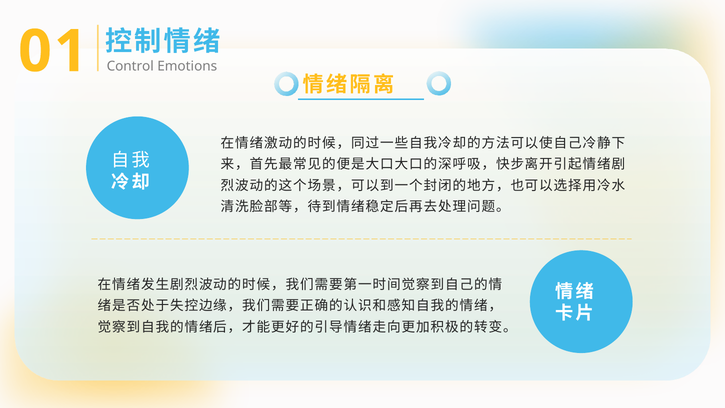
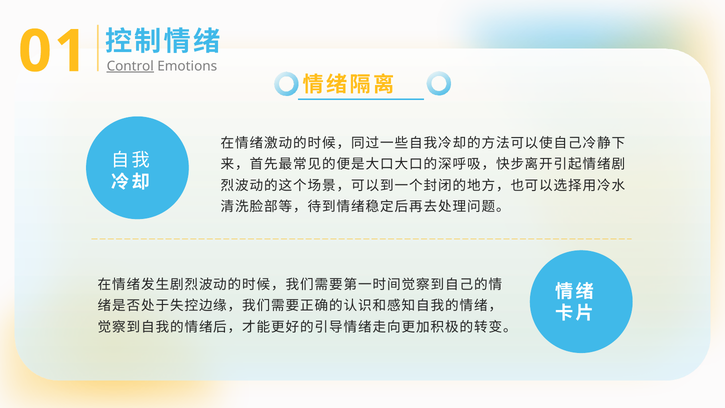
Control underline: none -> present (130, 66)
